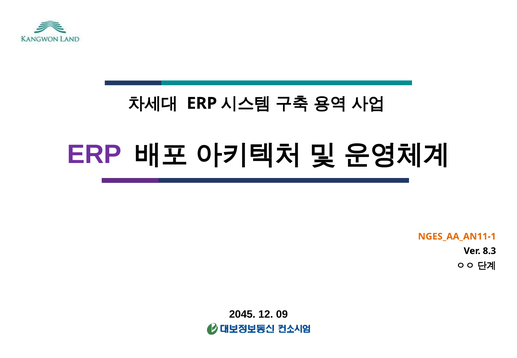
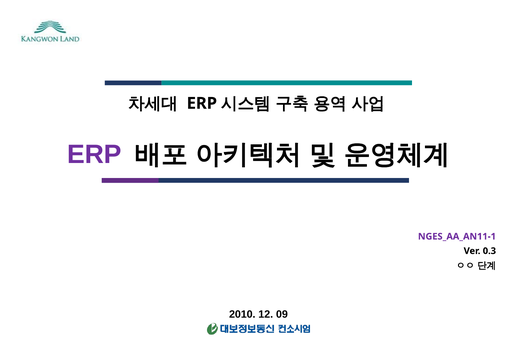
NGES_AA_AN11-1 colour: orange -> purple (457, 236)
8.3: 8.3 -> 0.3 (489, 251)
2045: 2045 -> 2010 (242, 314)
